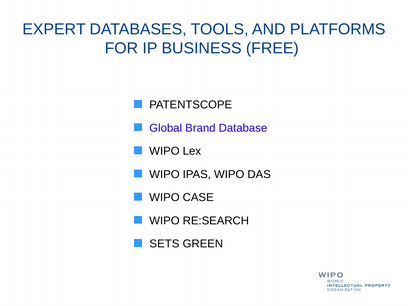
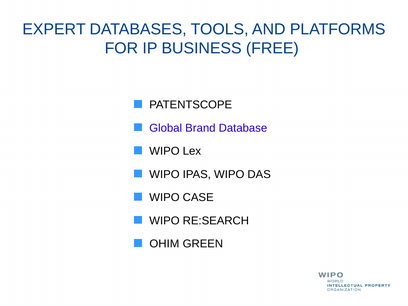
SETS: SETS -> OHIM (164, 244)
